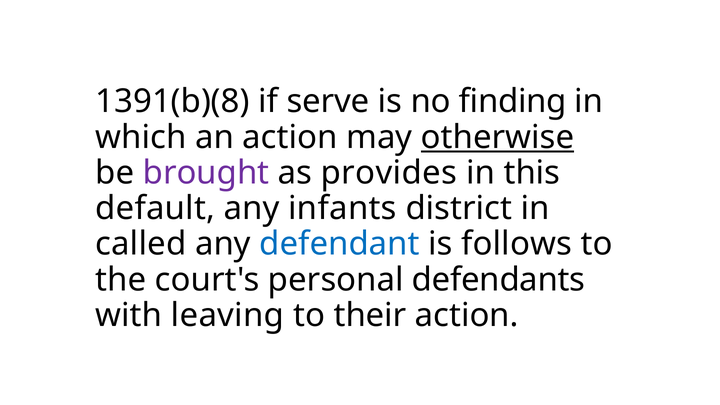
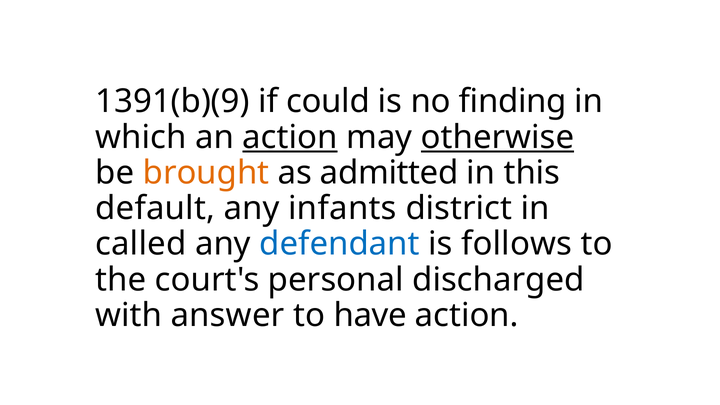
1391(b)(8: 1391(b)(8 -> 1391(b)(9 (173, 101)
serve: serve -> could (328, 101)
action underline: none -> present (290, 137)
brought colour: purple -> orange (206, 173)
provides: provides -> admitted (389, 173)
defendants: defendants -> discharged (498, 280)
leaving: leaving -> answer (228, 315)
their: their -> have (370, 315)
